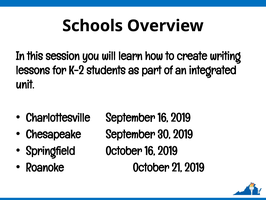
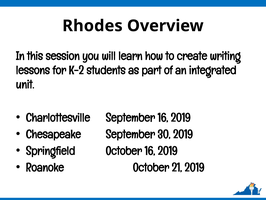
Schools: Schools -> Rhodes (92, 26)
